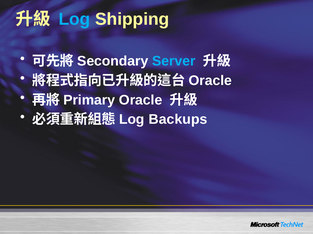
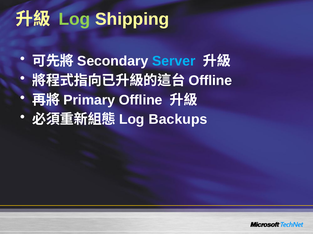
Log colour: light blue -> light green (74, 19)
Oracle: Oracle -> Offline (210, 81)
Oracle: Oracle -> Offline (141, 100)
